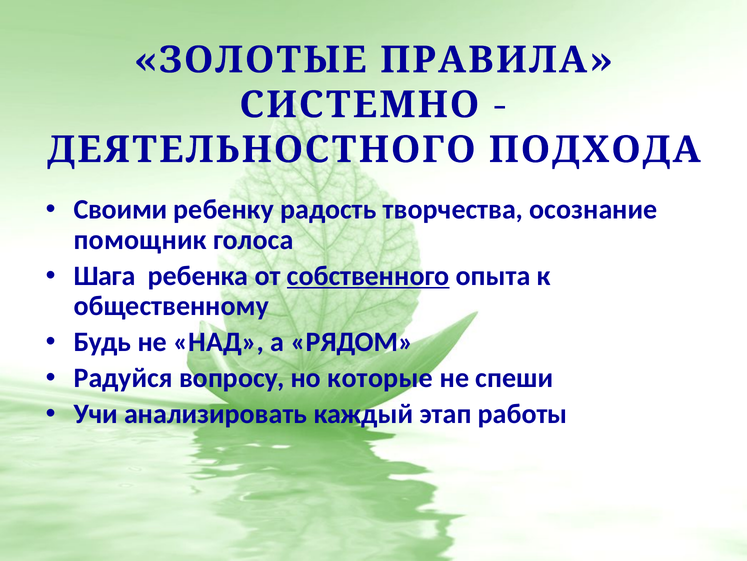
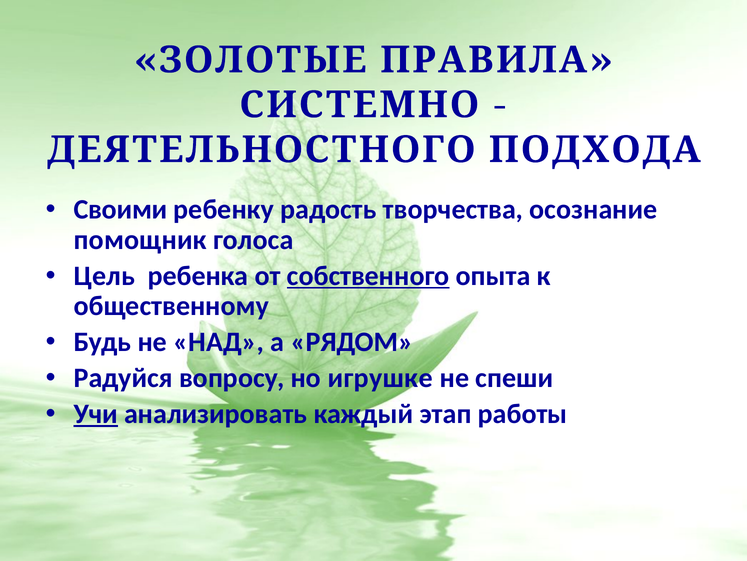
Шага: Шага -> Цель (104, 275)
которые: которые -> игрушке (380, 378)
Учи underline: none -> present (96, 413)
